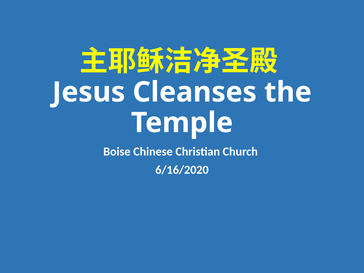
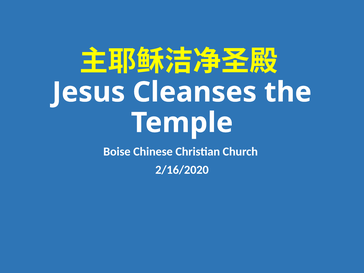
6/16/2020: 6/16/2020 -> 2/16/2020 (182, 170)
